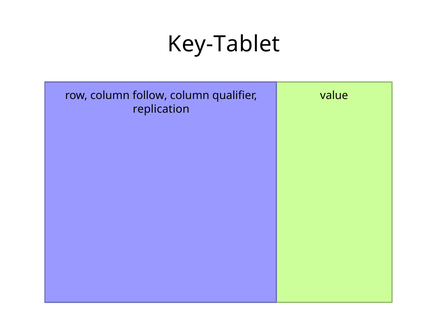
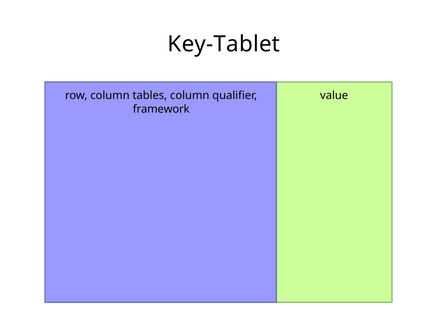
follow: follow -> tables (150, 96)
replication: replication -> framework (161, 109)
